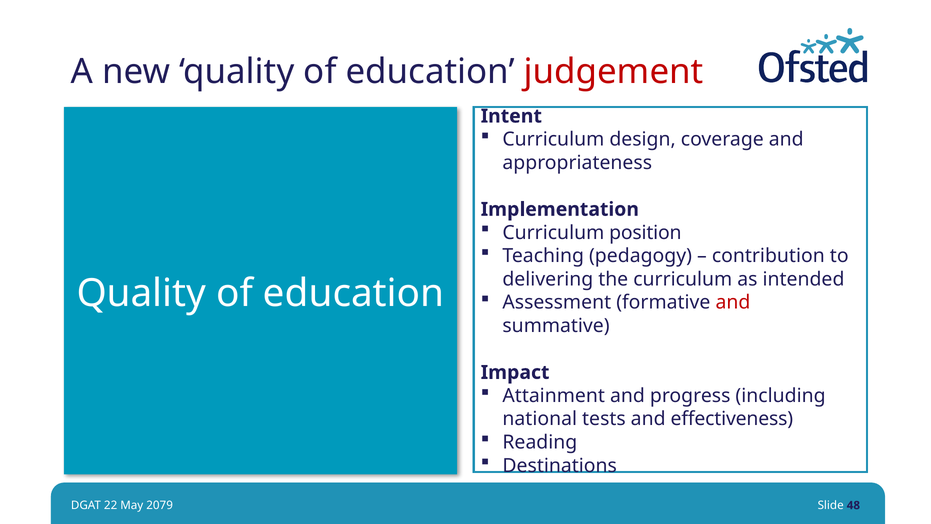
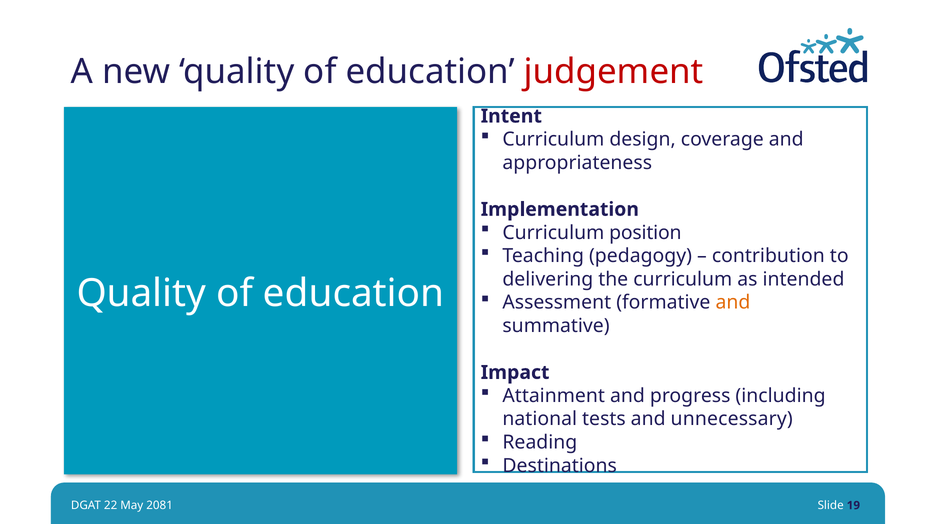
and colour: red -> orange (733, 302)
effectiveness: effectiveness -> unnecessary (732, 419)
2079: 2079 -> 2081 (160, 505)
48: 48 -> 19 (853, 505)
